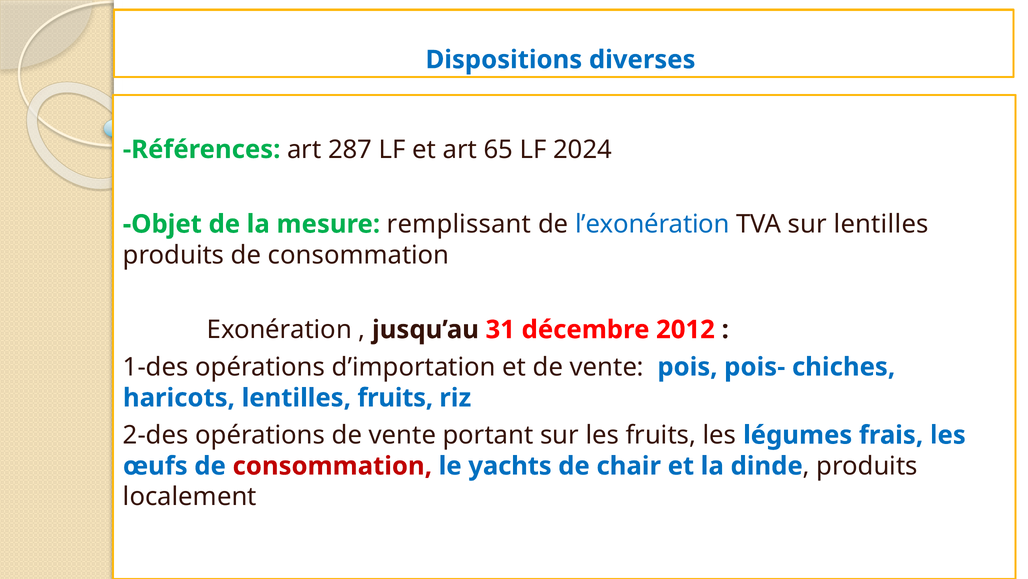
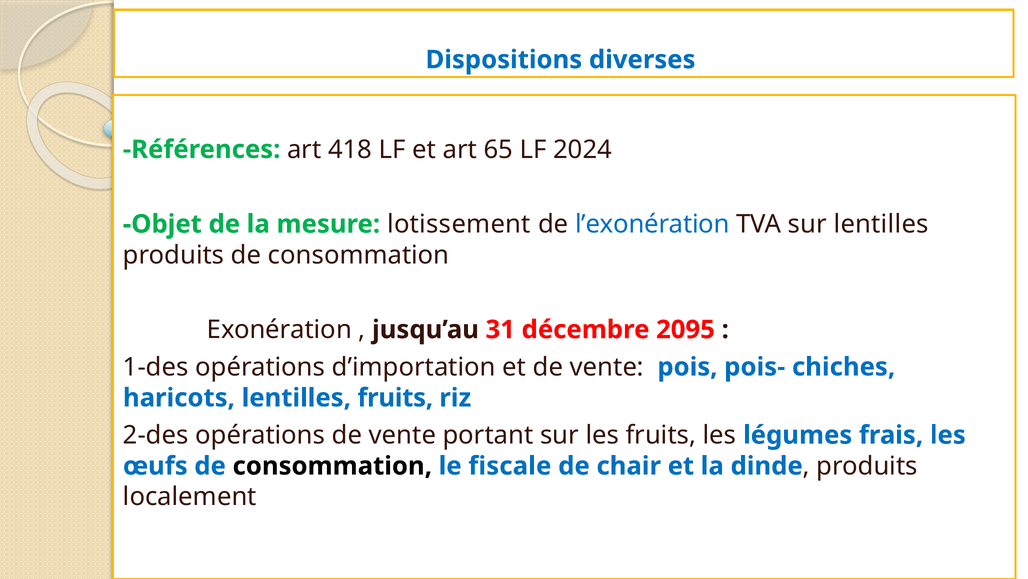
287: 287 -> 418 (350, 149)
remplissant: remplissant -> lotissement (459, 224)
2012: 2012 -> 2095 (685, 329)
consommation colour: red -> black (332, 465)
yachts: yachts -> fiscale (510, 465)
